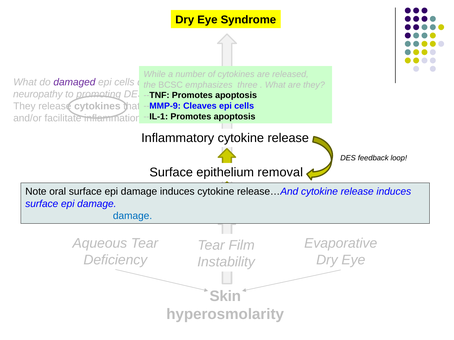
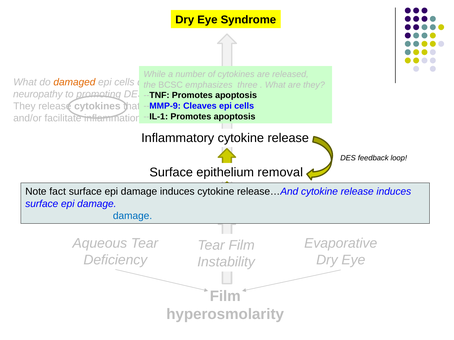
damaged colour: purple -> orange (74, 82)
oral: oral -> fact (58, 192)
Skin: Skin -> Film (225, 296)
